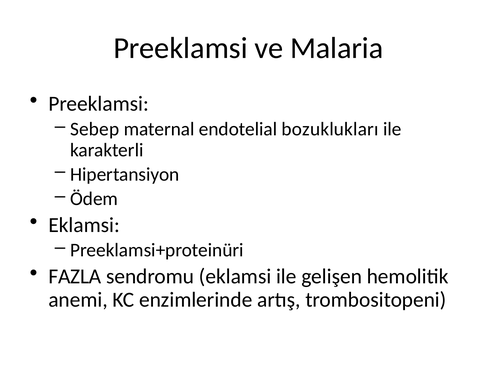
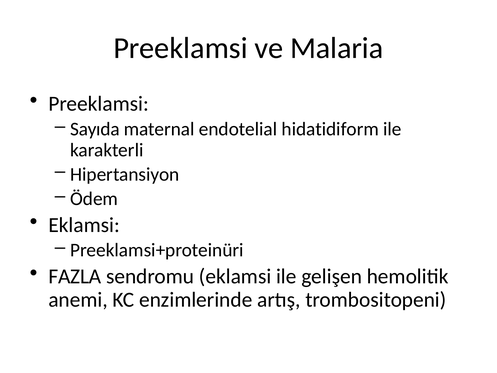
Sebep: Sebep -> Sayıda (95, 129)
bozuklukları: bozuklukları -> hidatidiform (330, 129)
